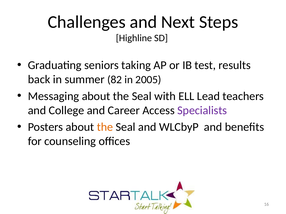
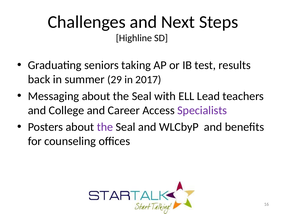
82: 82 -> 29 (115, 80)
2005: 2005 -> 2017 (148, 80)
the colour: orange -> purple (105, 127)
